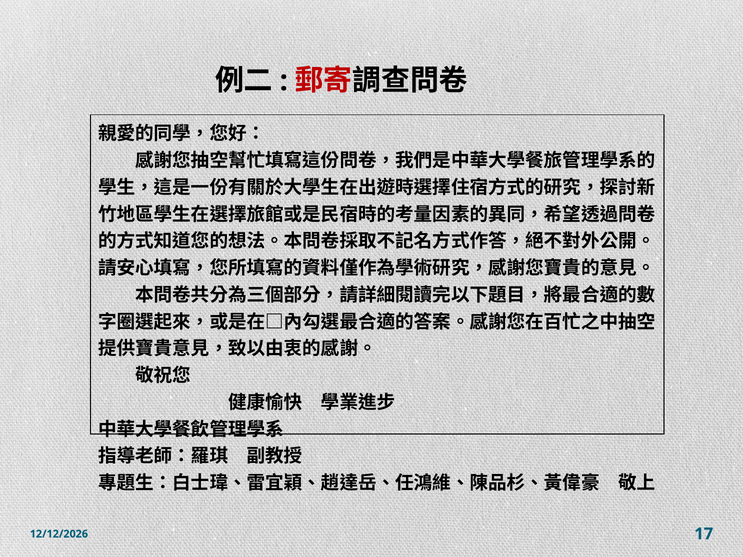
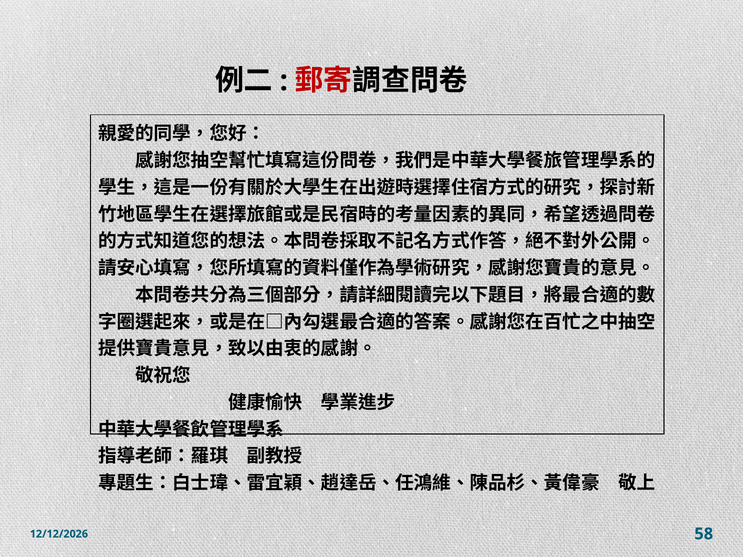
17: 17 -> 58 (704, 534)
